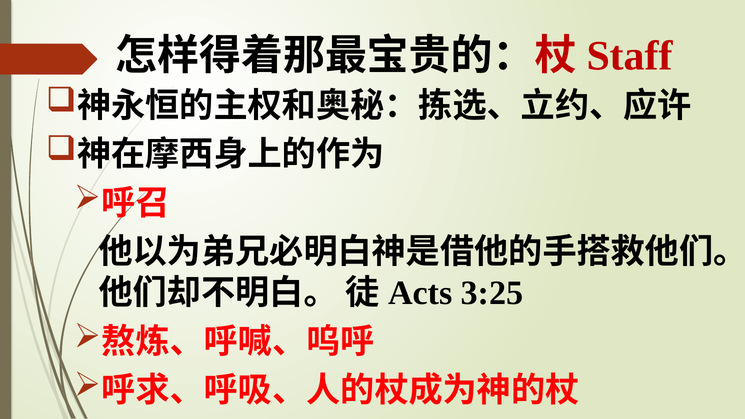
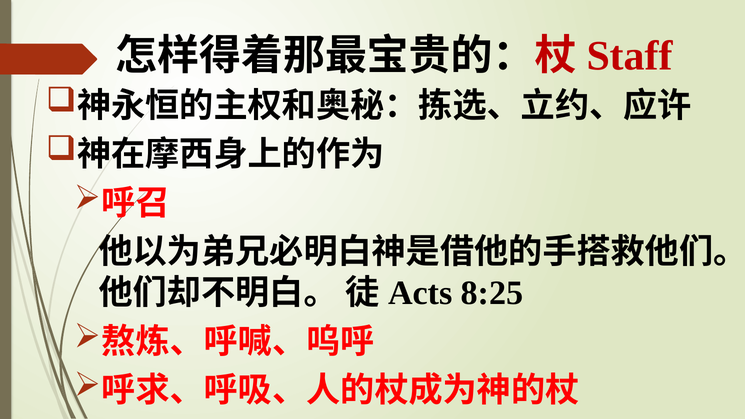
3:25: 3:25 -> 8:25 (492, 293)
